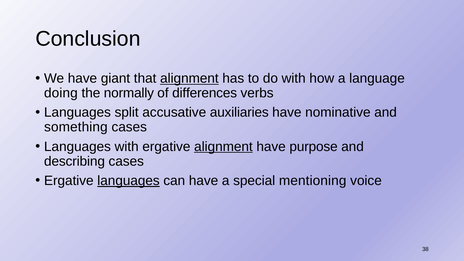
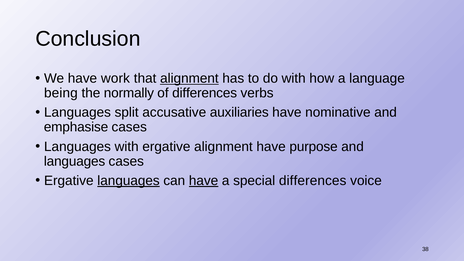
giant: giant -> work (115, 78)
doing: doing -> being (61, 93)
something: something -> emphasise (76, 127)
alignment underline: present -> none (223, 147)
describing: describing -> languages (75, 161)
have underline: none -> present (204, 181)
special mentioning: mentioning -> differences (313, 181)
